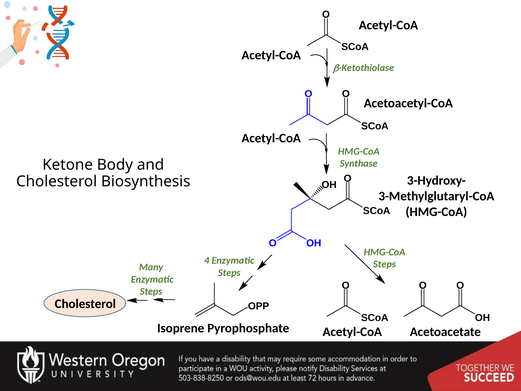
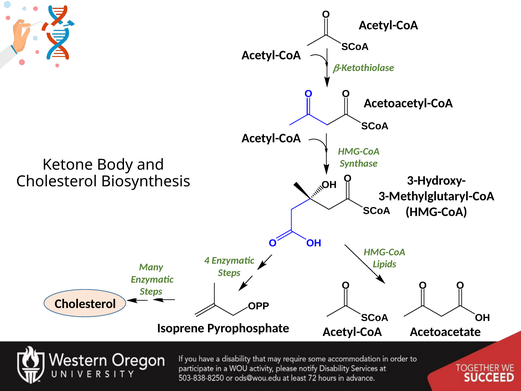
Steps: Steps -> Lipids (385, 264)
